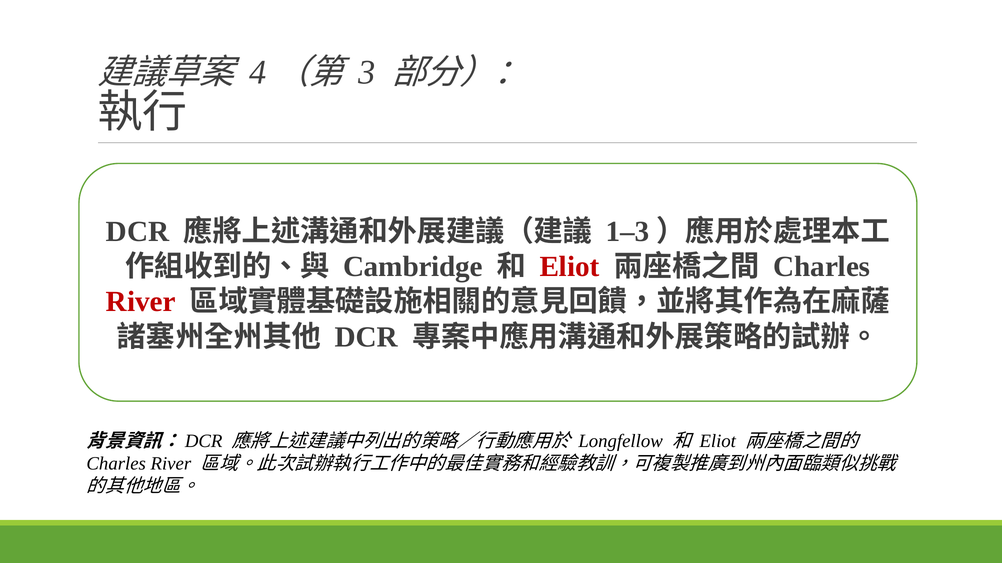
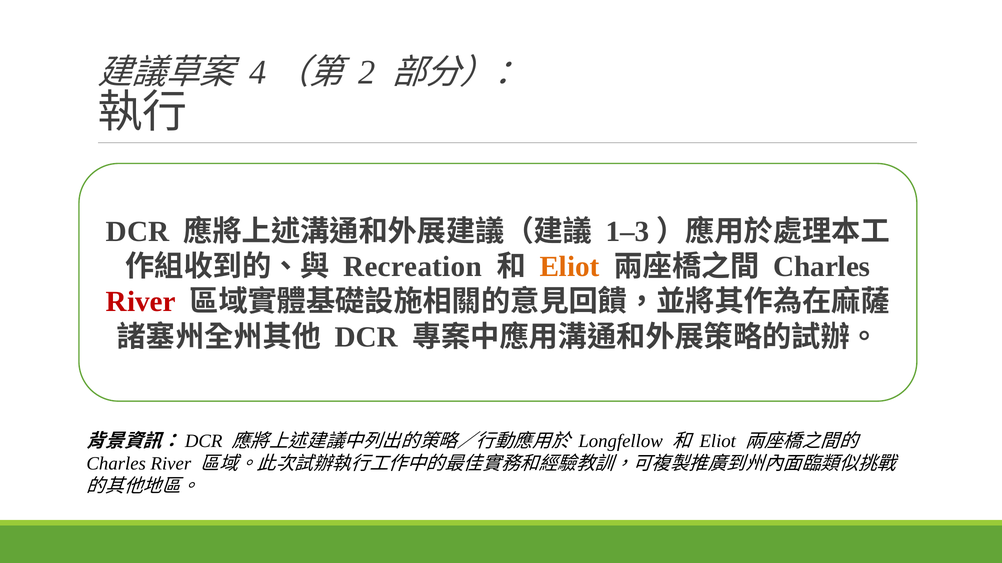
3: 3 -> 2 (367, 72)
Cambridge: Cambridge -> Recreation (413, 267)
Eliot colour: red -> orange (569, 267)
